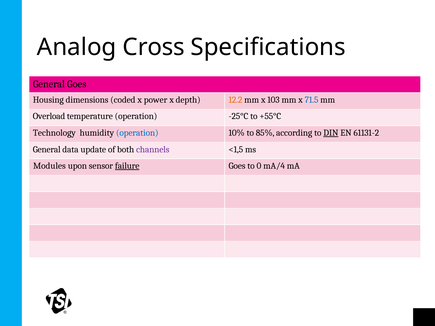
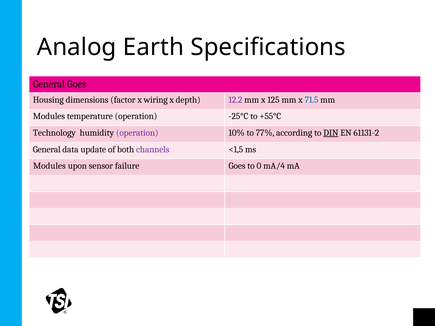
Cross: Cross -> Earth (153, 47)
coded: coded -> factor (123, 100)
power: power -> wiring (156, 100)
12.2 colour: orange -> purple (236, 100)
103: 103 -> 125 (273, 100)
Overload: Overload -> Modules (49, 116)
operation colour: blue -> purple (137, 133)
85%: 85% -> 77% (265, 133)
failure underline: present -> none (127, 166)
